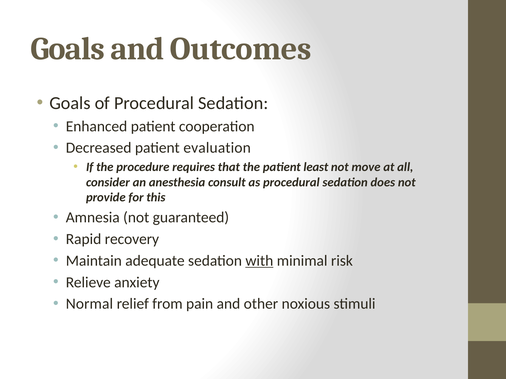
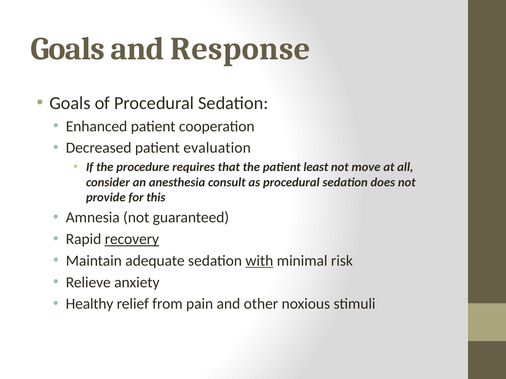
Outcomes: Outcomes -> Response (240, 49)
recovery underline: none -> present (132, 239)
Normal: Normal -> Healthy (90, 304)
